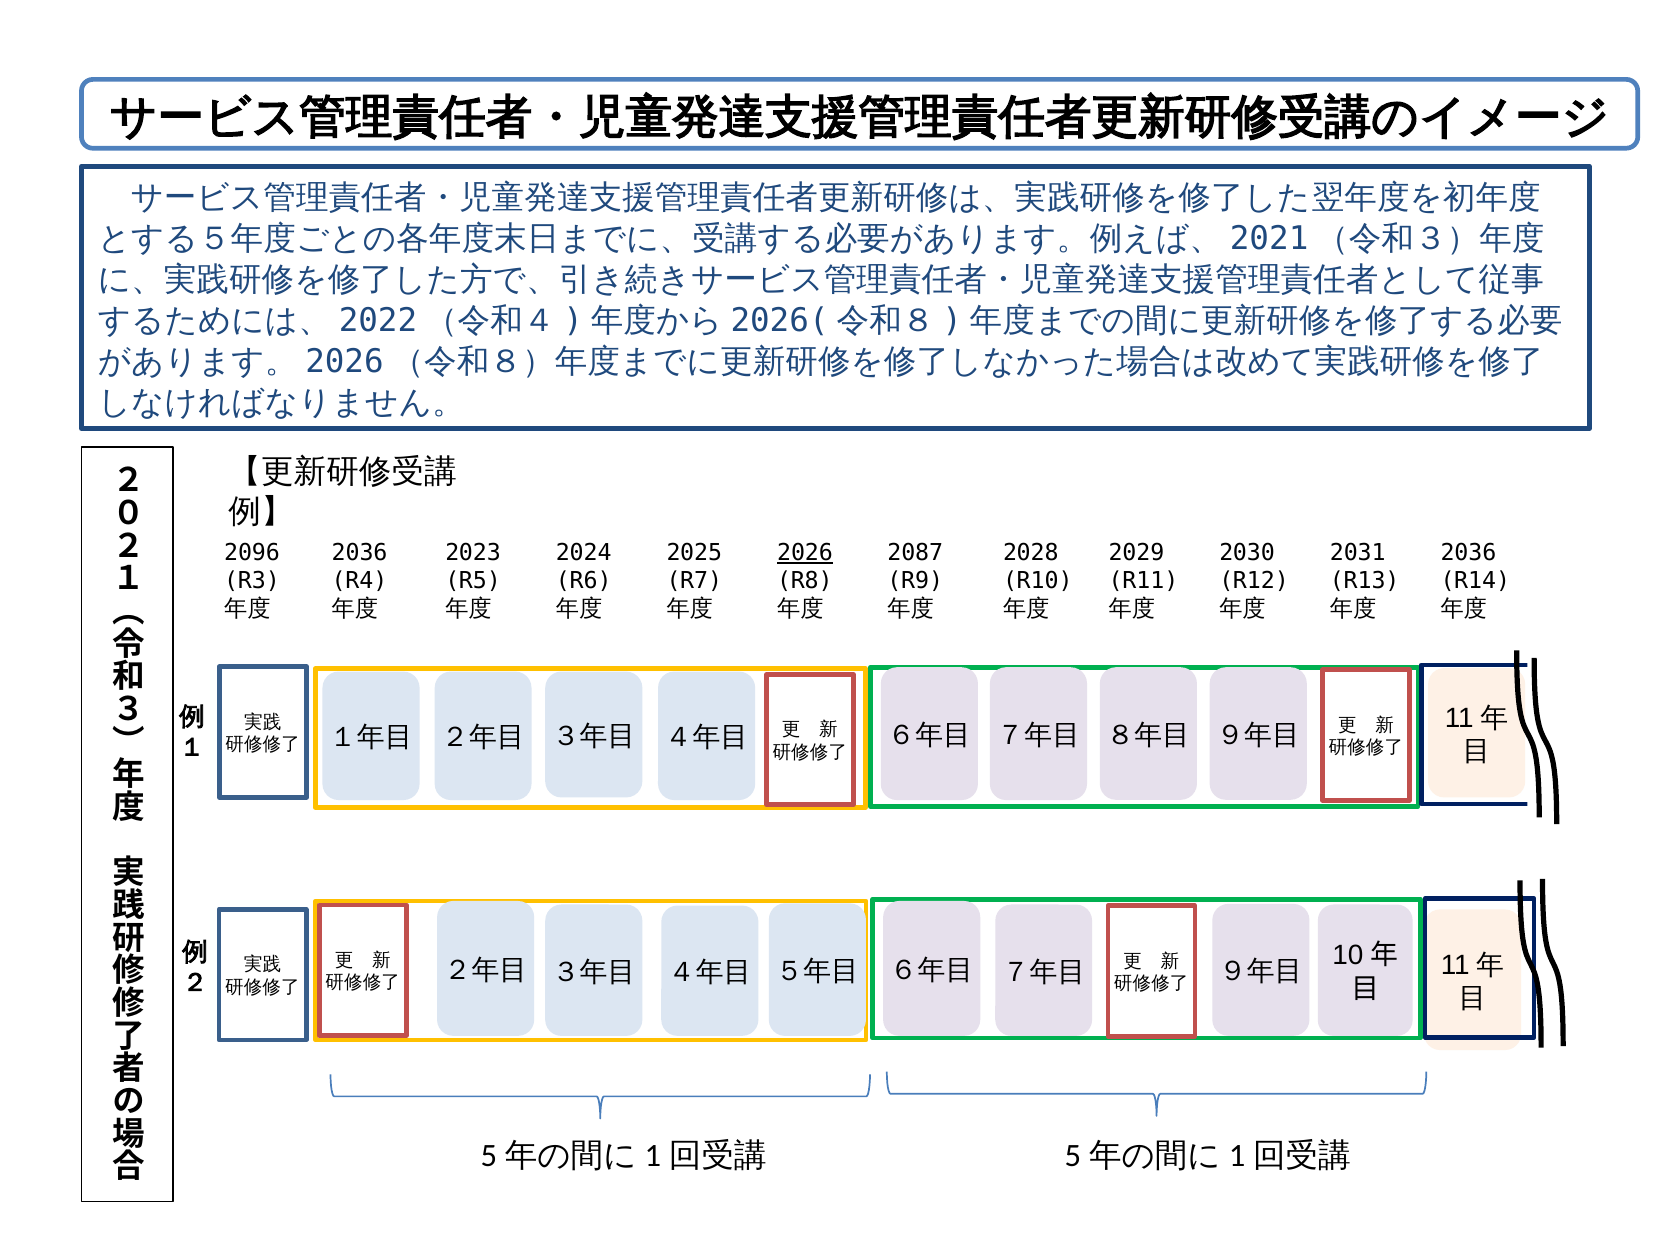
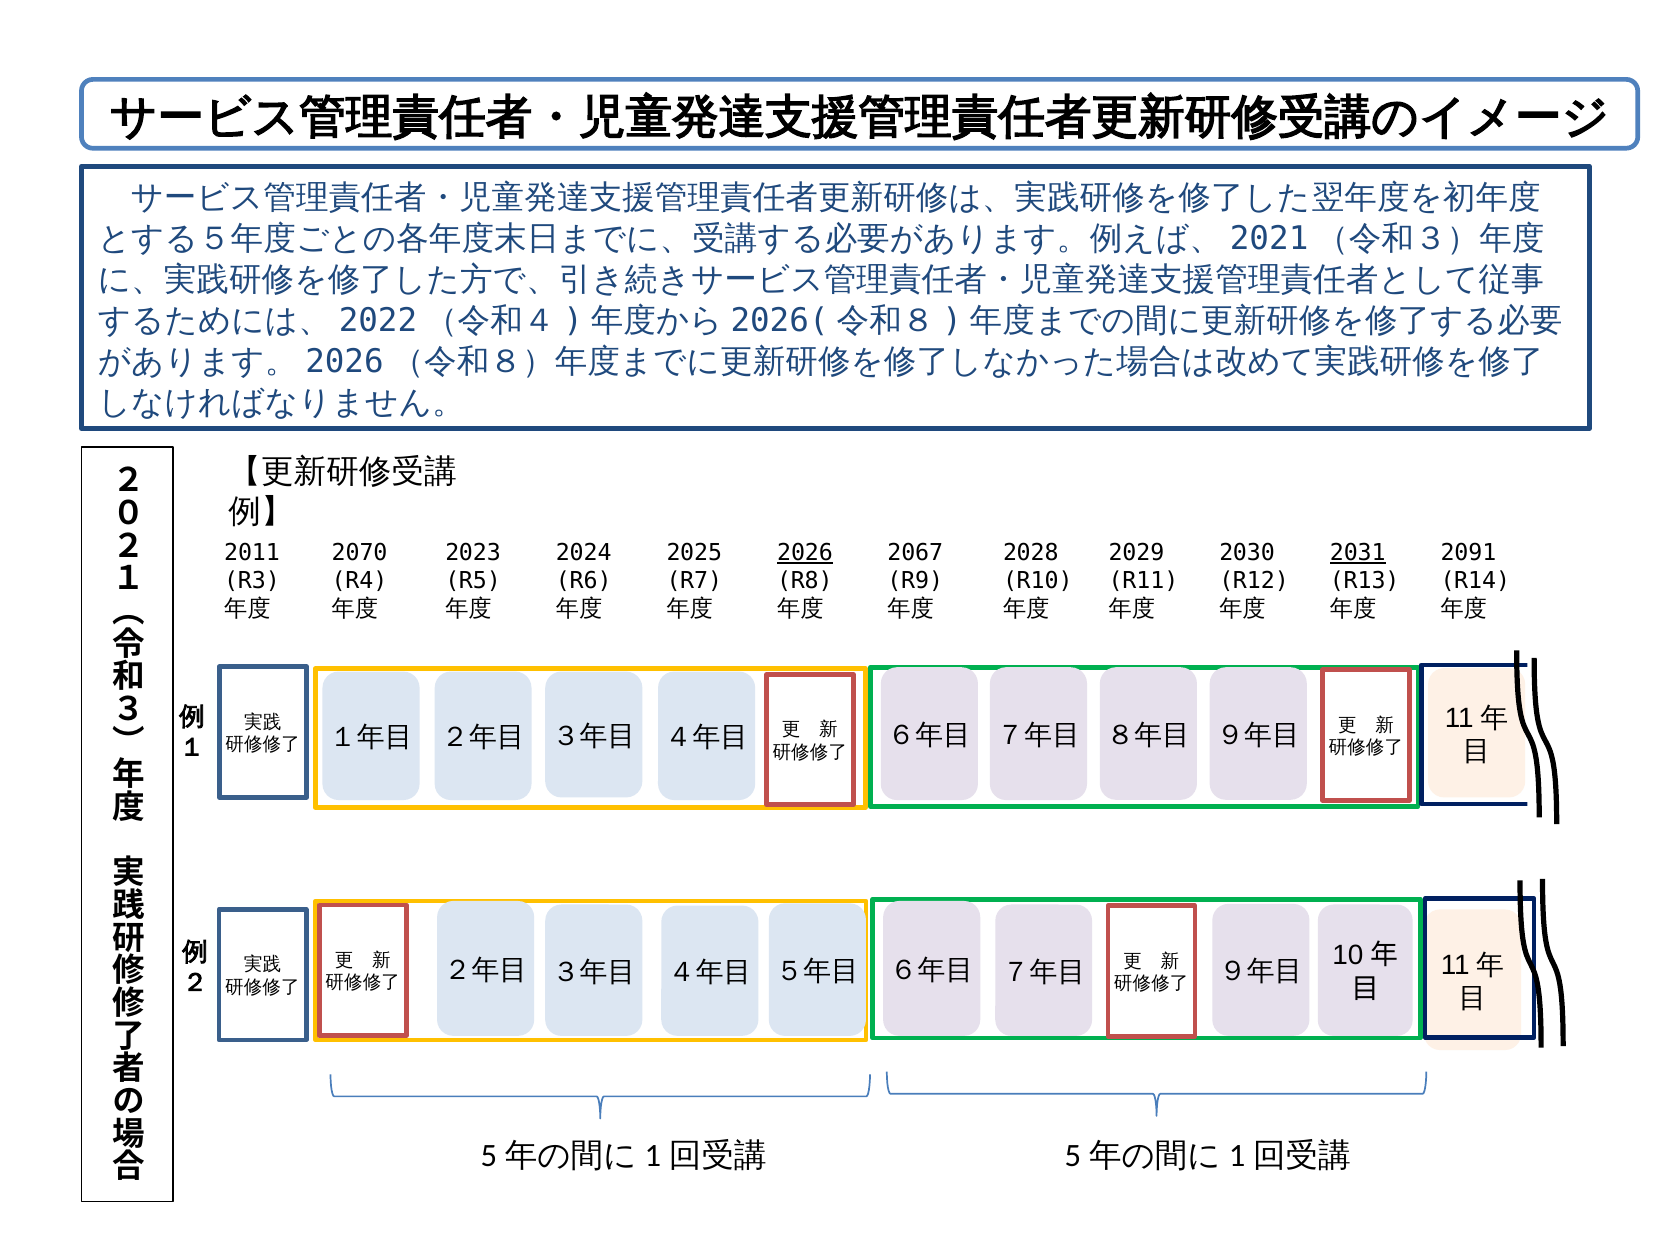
2096: 2096 -> 2011 (252, 553)
2036: 2036 -> 2070 (360, 553)
2087: 2087 -> 2067 (915, 553)
2031 underline: none -> present (1358, 553)
2036: 2036 -> 2091 (1468, 553)
